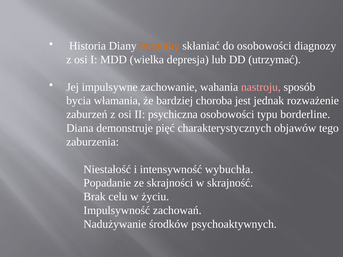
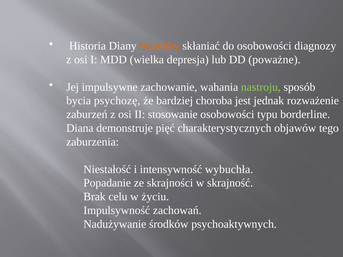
utrzymać: utrzymać -> poważne (274, 60)
nastroju colour: pink -> light green (261, 87)
włamania: włamania -> psychozę (117, 101)
psychiczna: psychiczna -> stosowanie (173, 115)
